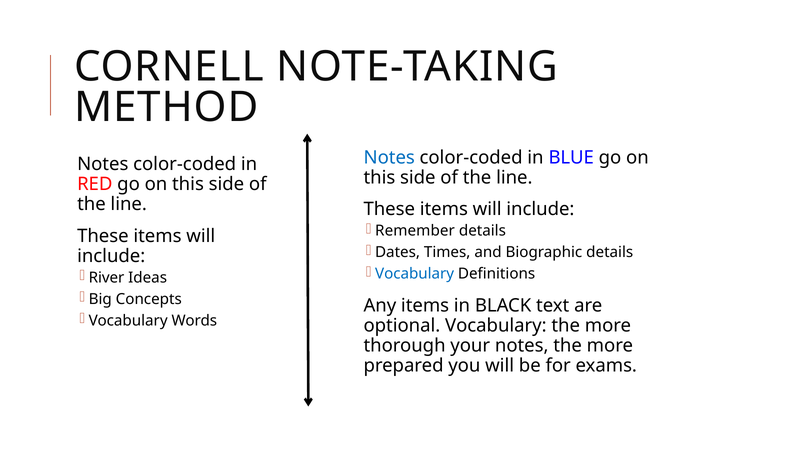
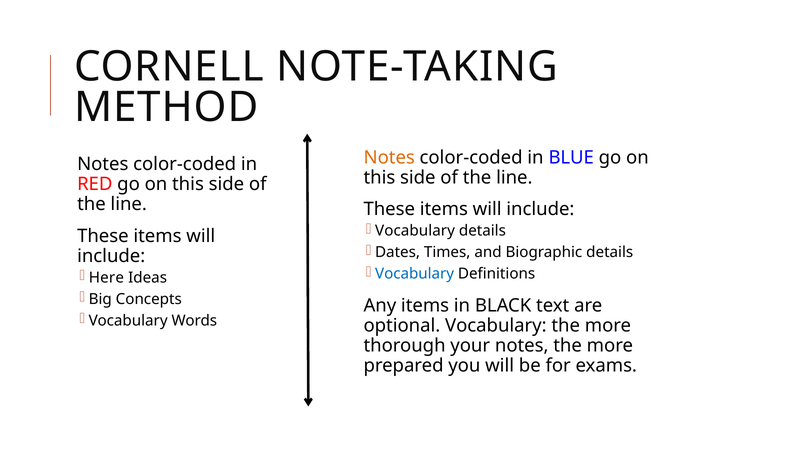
Notes colour: blue -> orange (389, 157)
Remember: Remember -> Vocabulary (415, 231)
River: River -> Here (106, 277)
